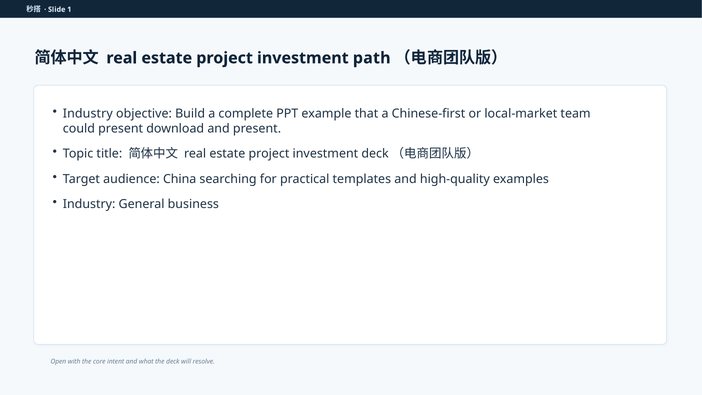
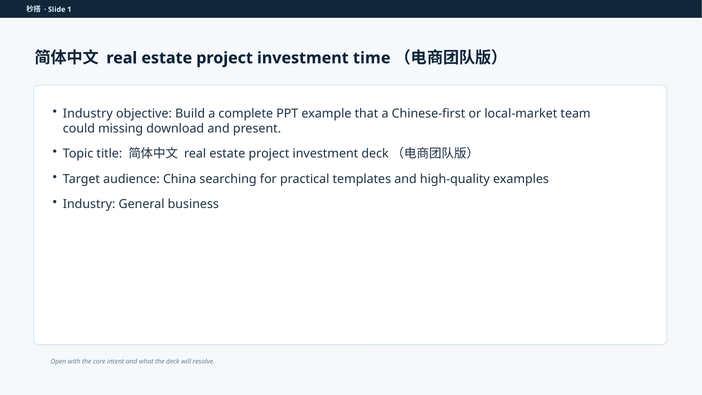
path: path -> time (372, 58)
could present: present -> missing (121, 129)
